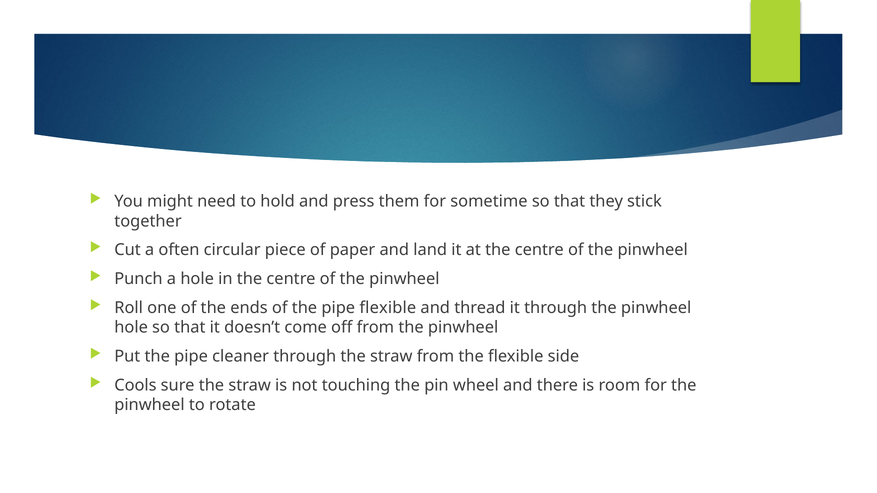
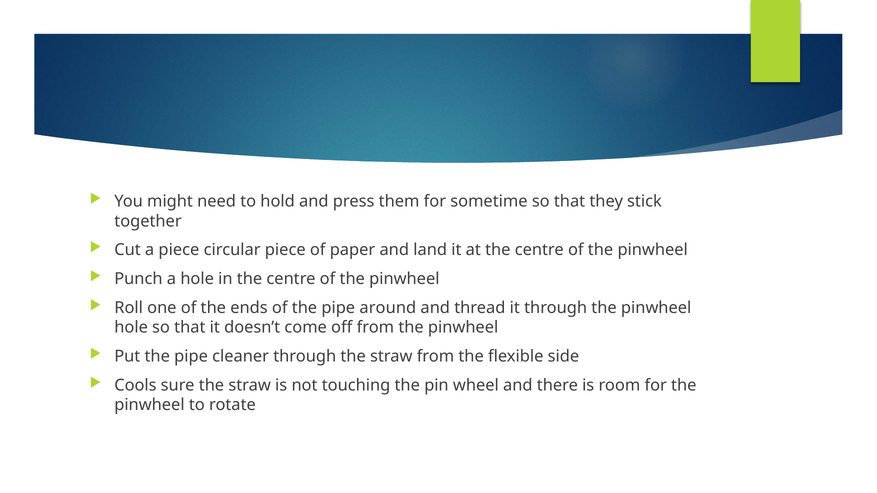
a often: often -> piece (179, 250)
pipe flexible: flexible -> around (388, 308)
